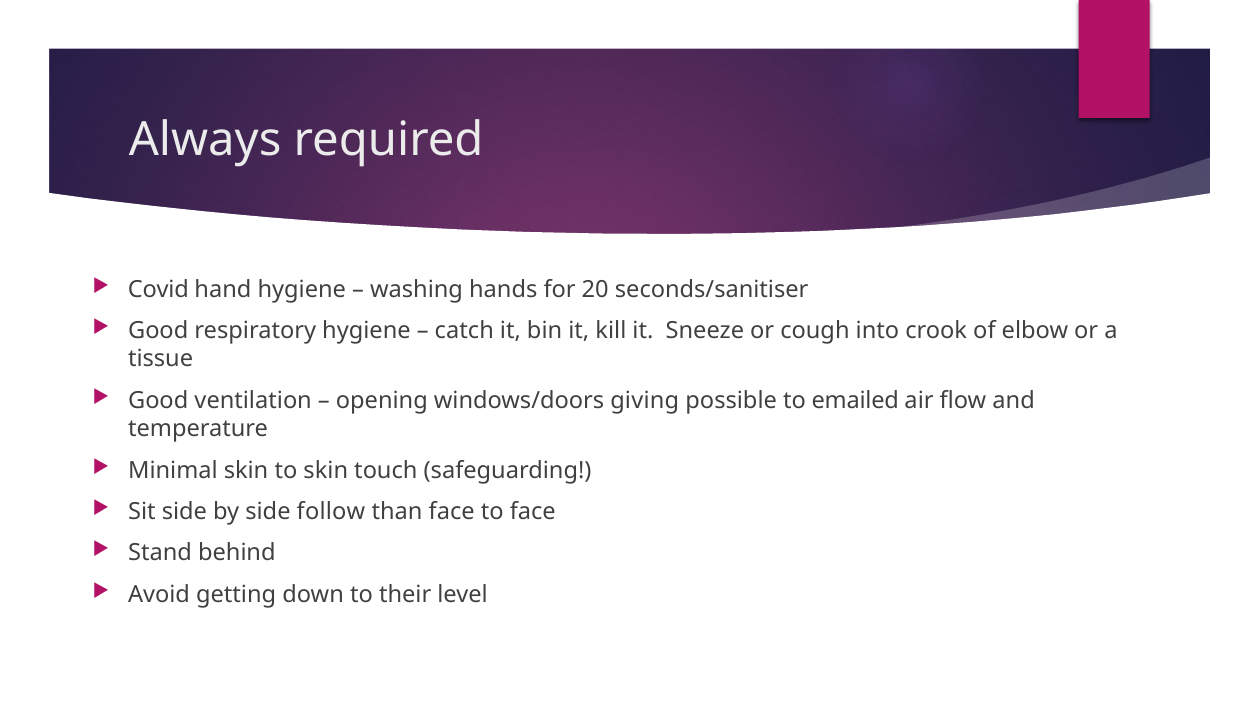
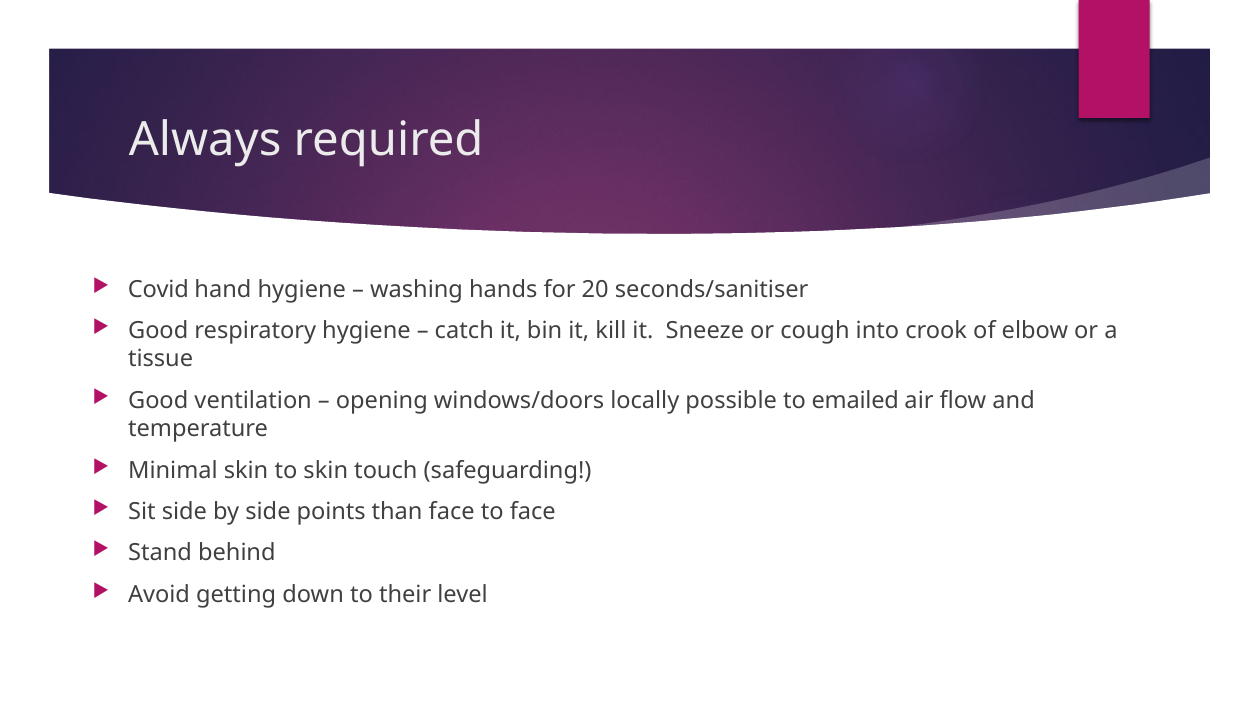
giving: giving -> locally (645, 401)
follow: follow -> points (331, 512)
